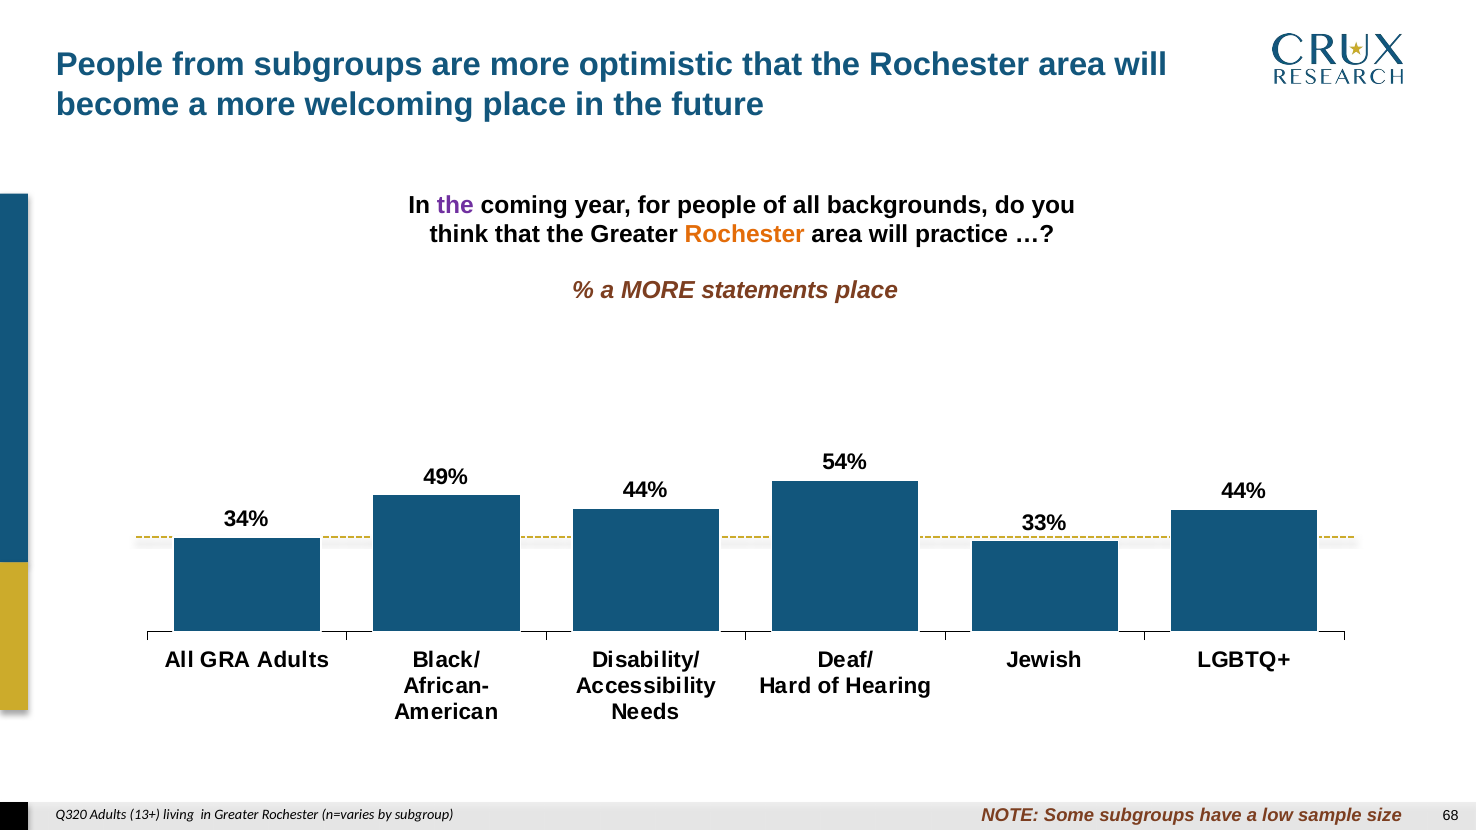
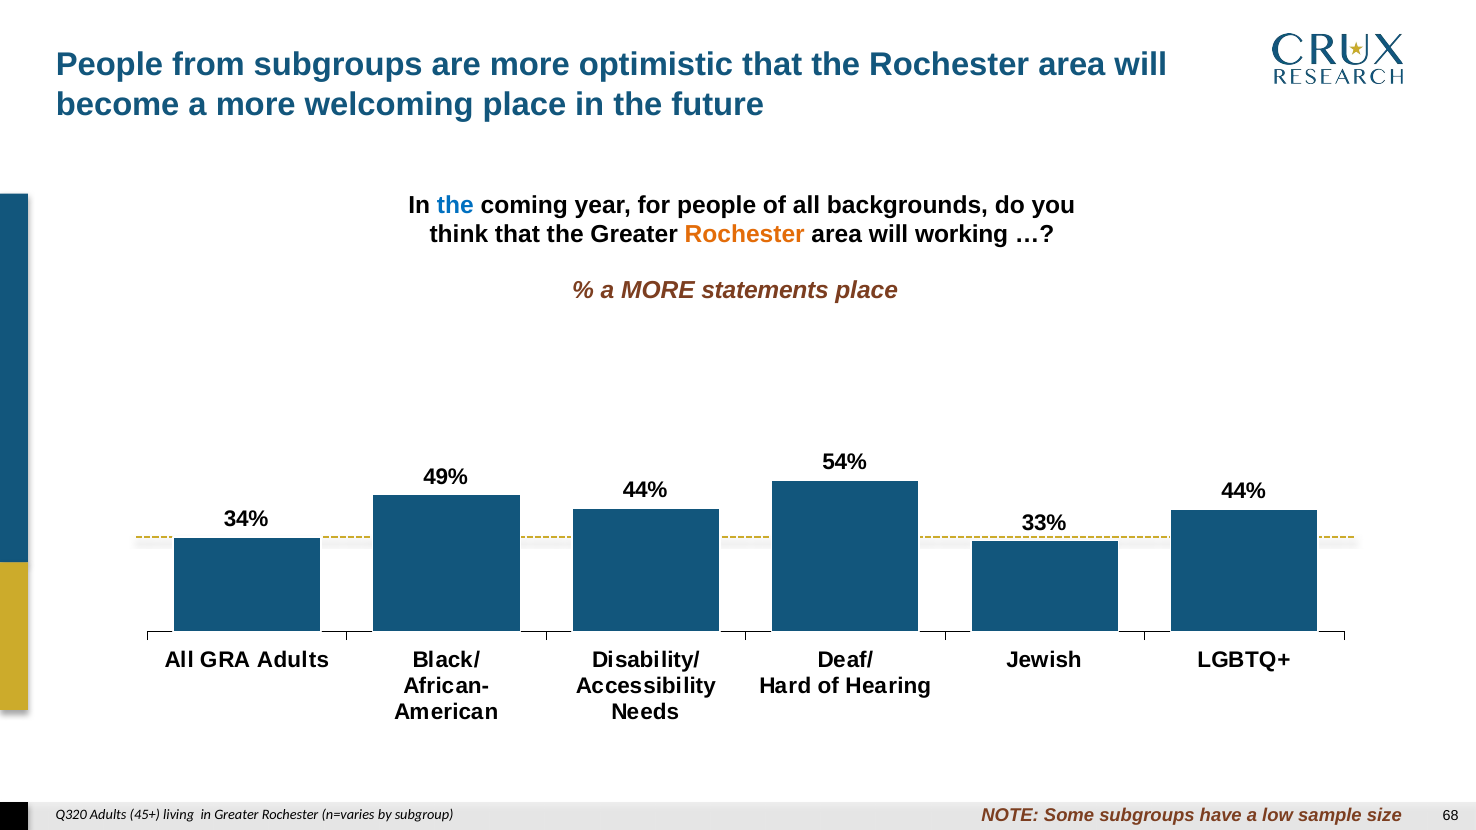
the colour: purple -> blue (455, 205)
practice: practice -> working (962, 235)
13+: 13+ -> 45+ (145, 815)
